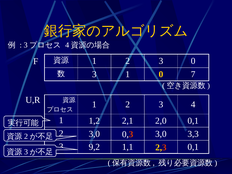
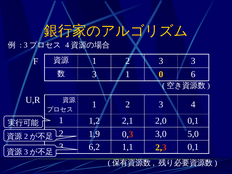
3 0: 0 -> 3 (193, 61)
7: 7 -> 6 (193, 74)
3,0: 3,0 -> 1,9 (94, 134)
3,3: 3,3 -> 5,0 (193, 134)
9,2: 9,2 -> 6,2 (94, 147)
